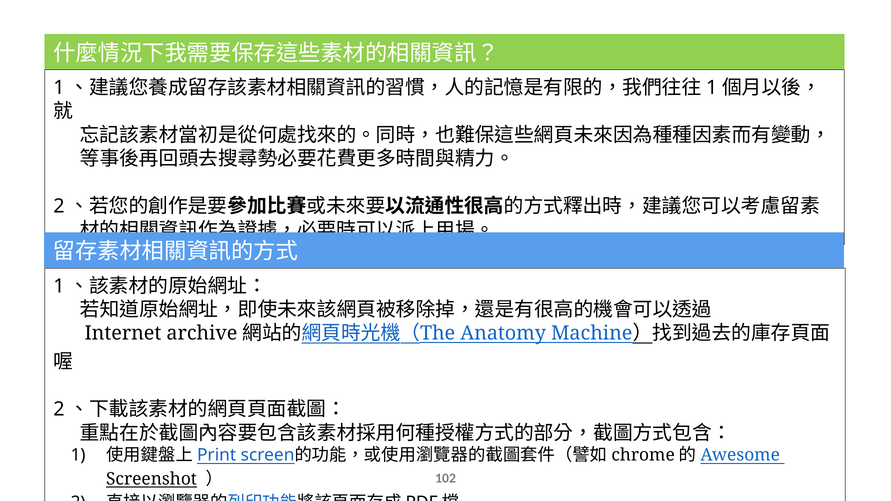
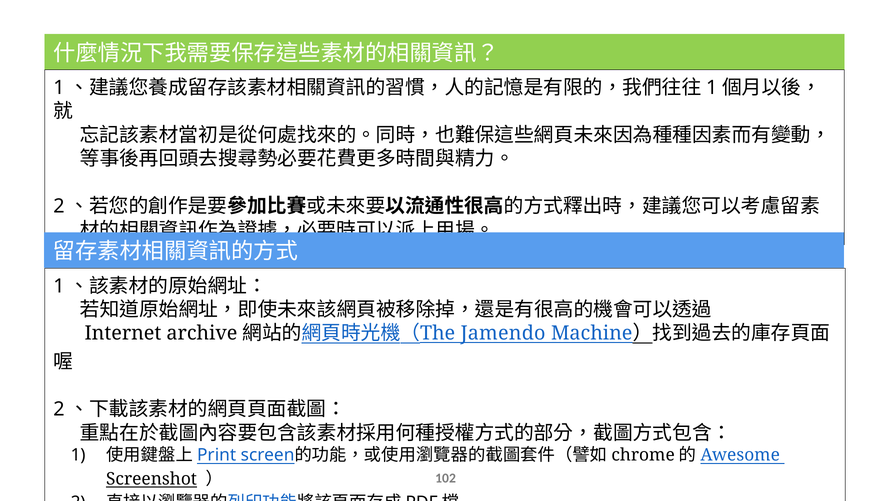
Anatomy: Anatomy -> Jamendo (503, 334)
